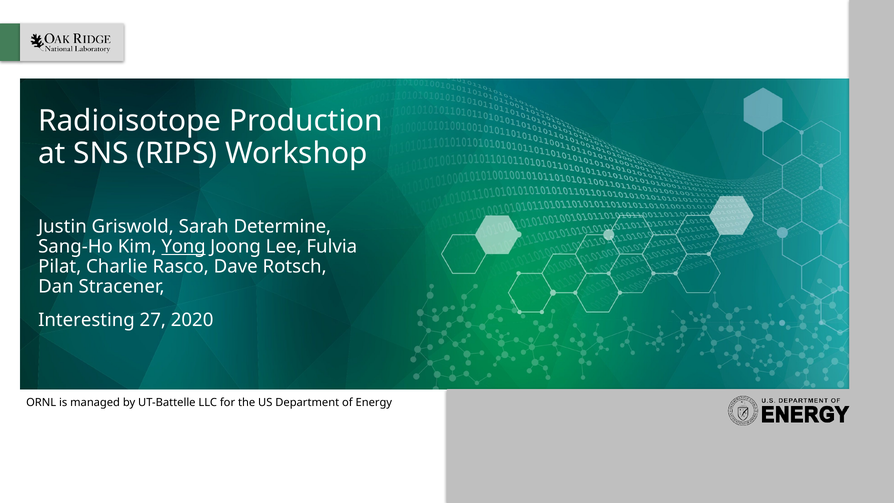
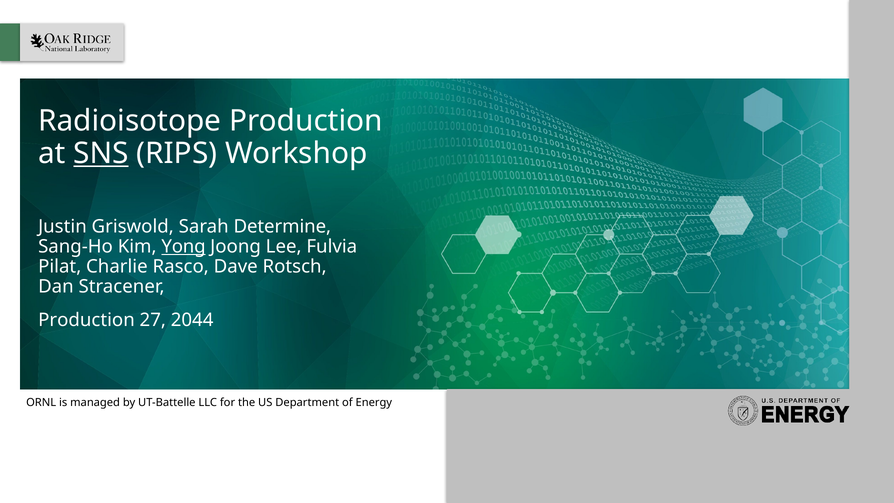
SNS underline: none -> present (101, 153)
Interesting: Interesting -> Production (86, 320)
2020: 2020 -> 2044 (192, 320)
